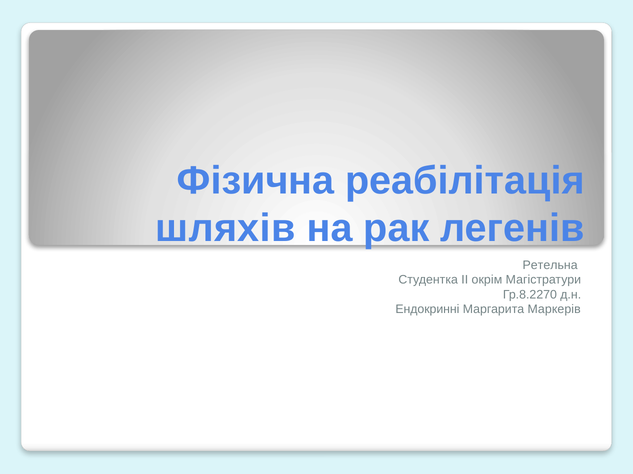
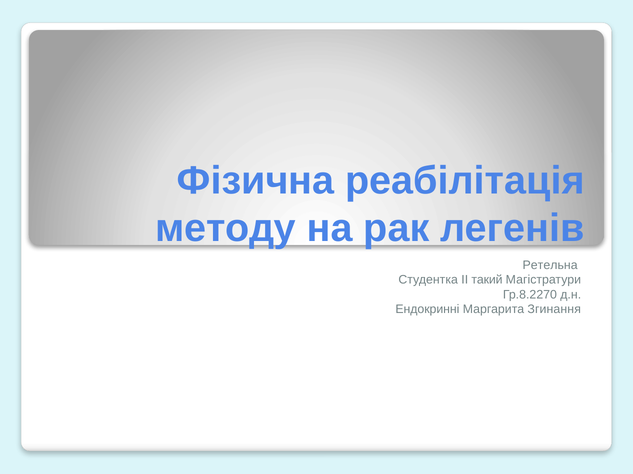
шляхів: шляхів -> методу (226, 228)
окрім: окрім -> такий (487, 280)
Маркерів: Маркерів -> Згинання (554, 310)
